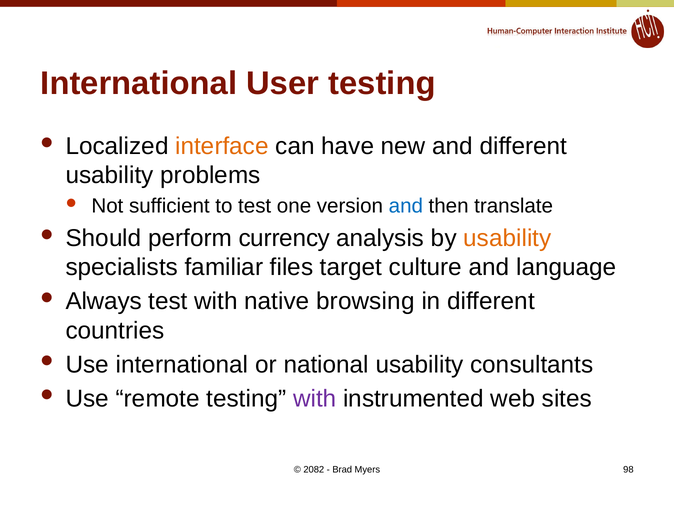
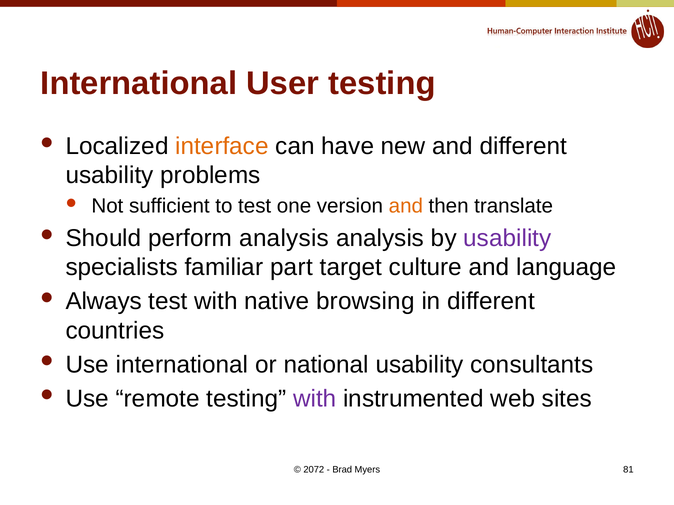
and colour: blue -> orange (406, 206)
perform currency: currency -> analysis (284, 238)
usability colour: orange -> purple (507, 238)
files: files -> part (291, 268)
2082: 2082 -> 2072 (314, 470)
98: 98 -> 81 (628, 470)
